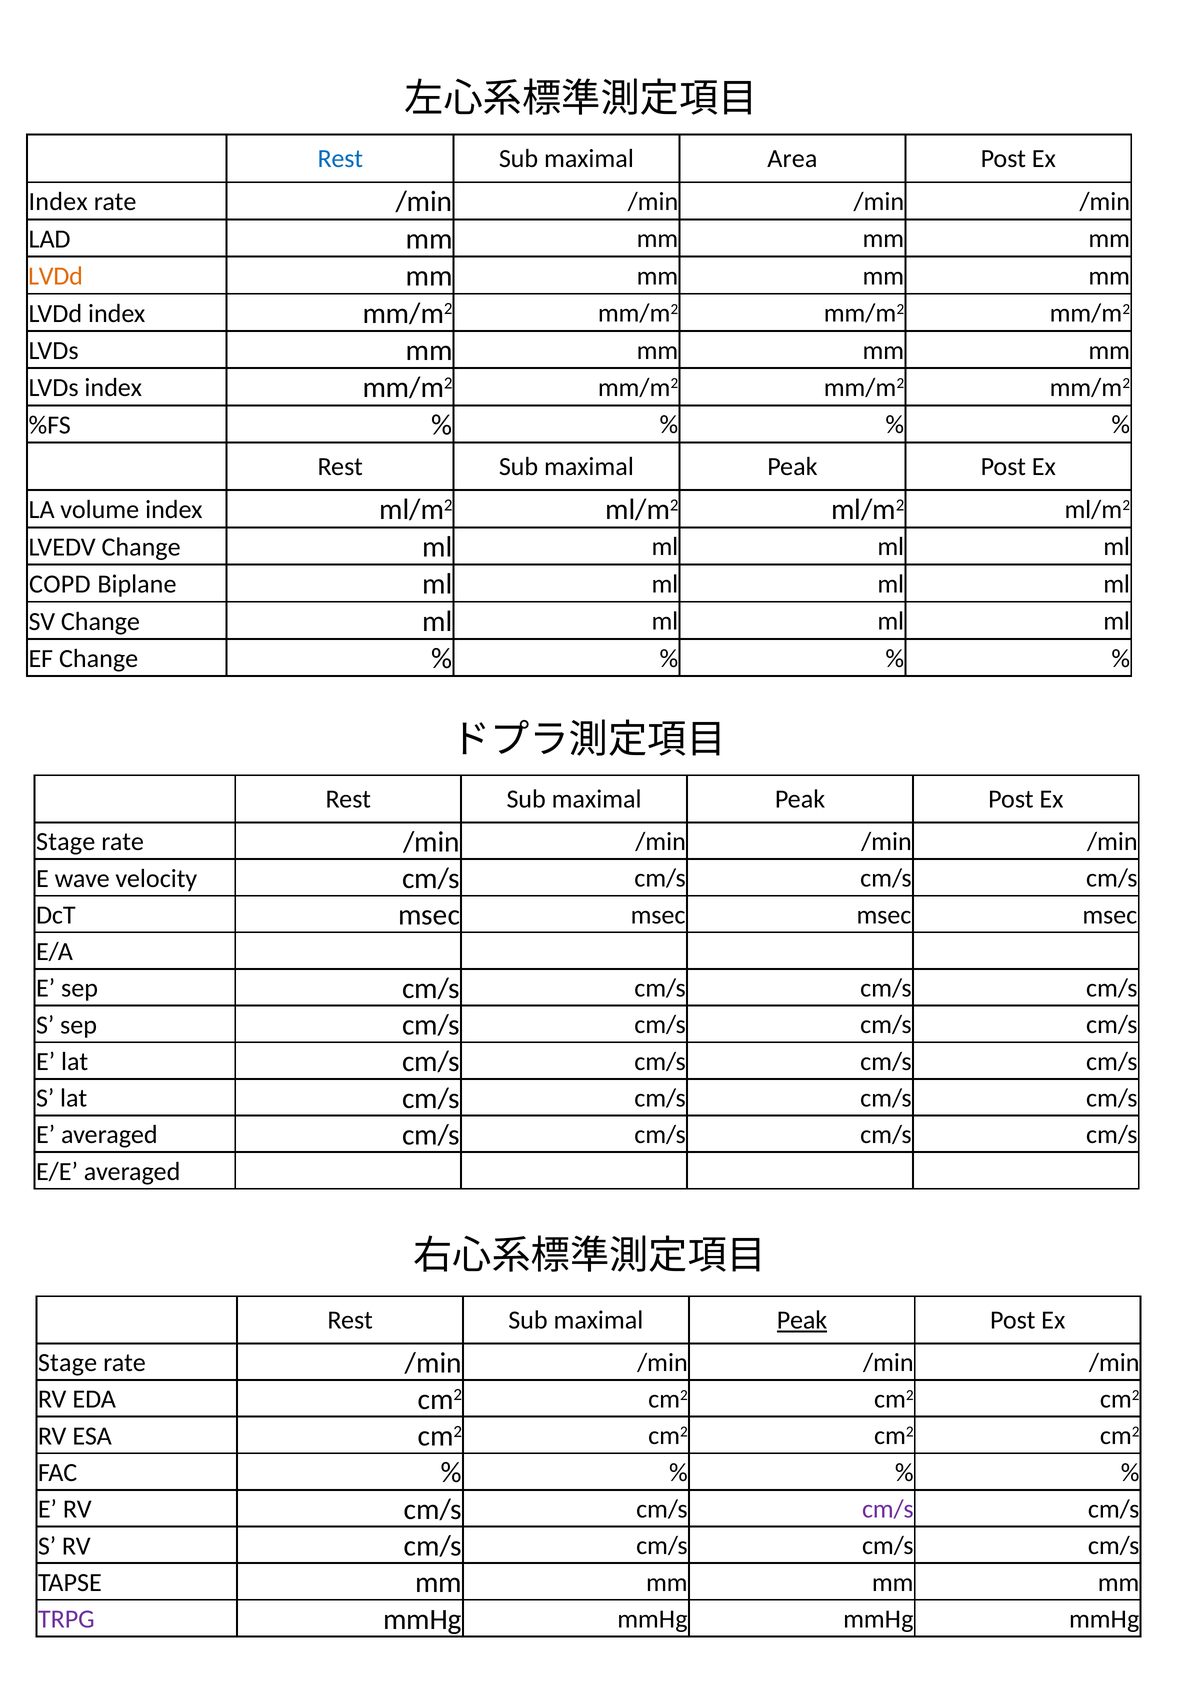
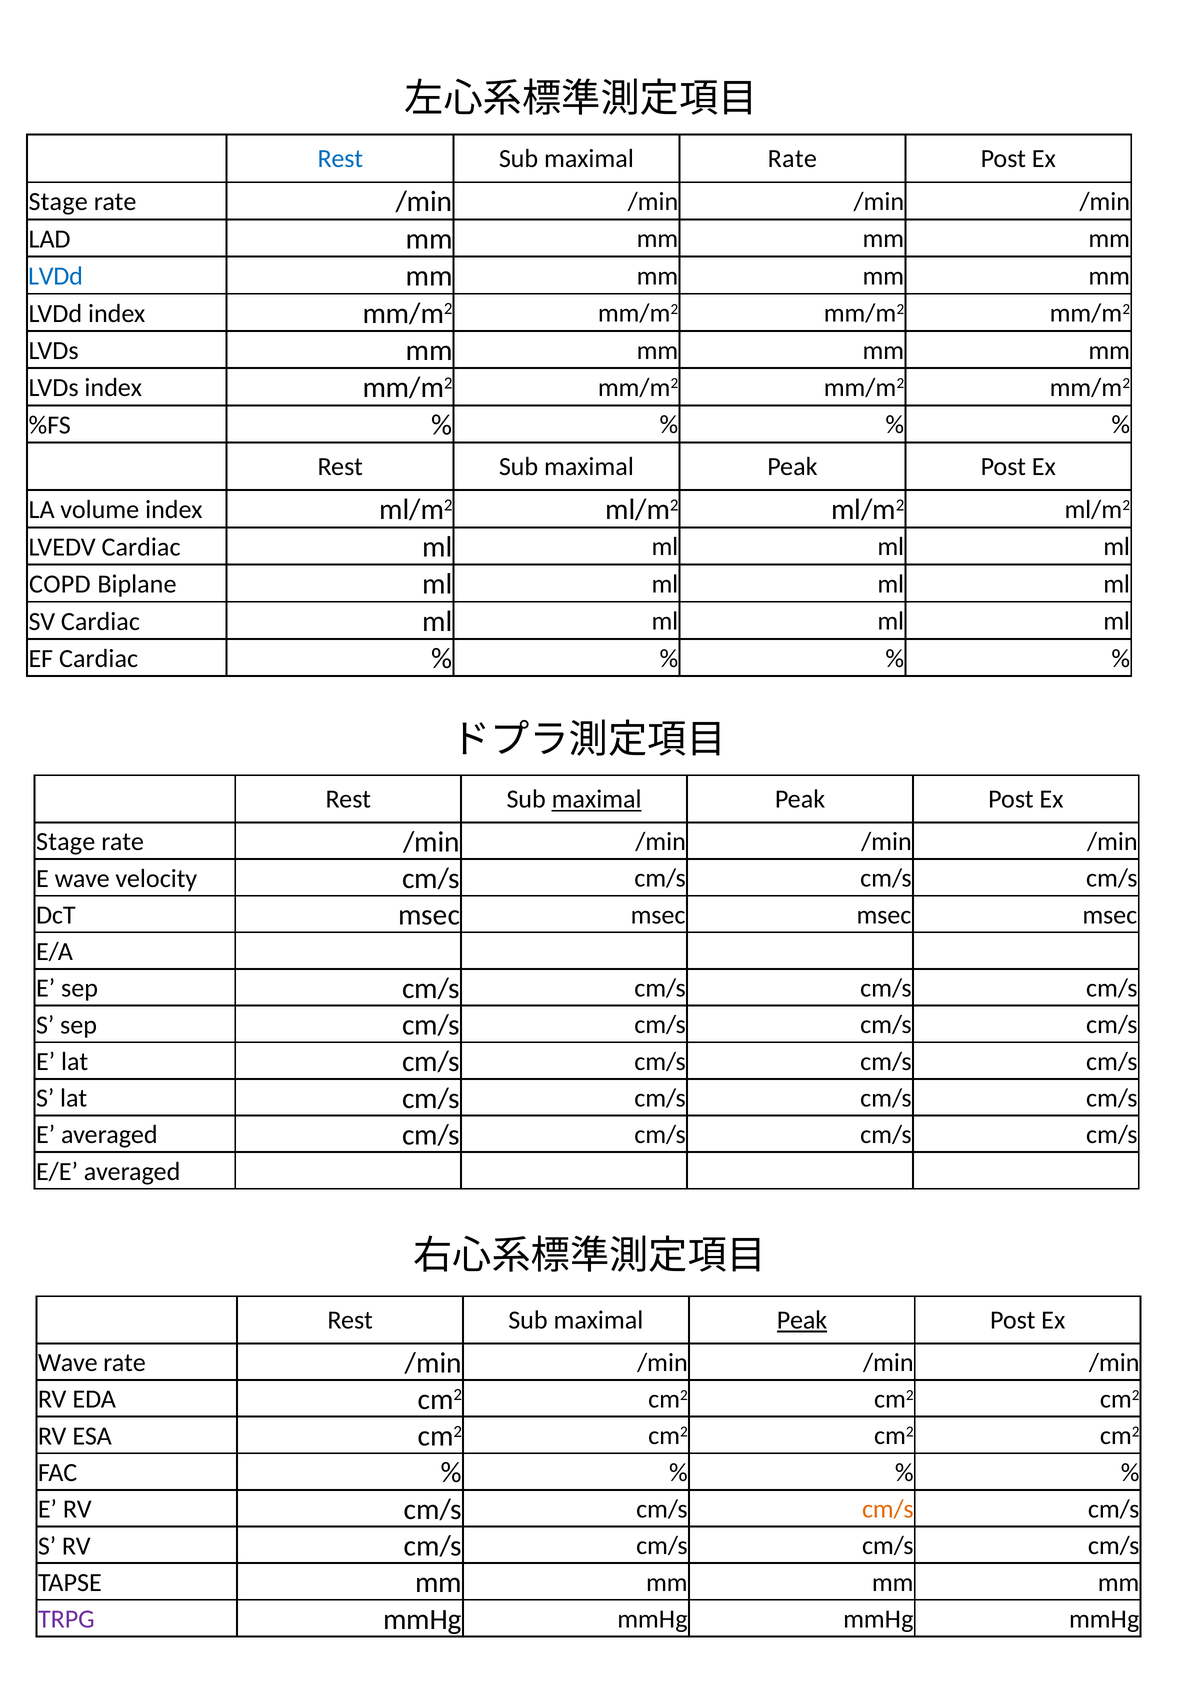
maximal Area: Area -> Rate (792, 159)
Index: Index -> Stage (58, 202)
LVDd colour: orange -> blue (56, 276)
LVEDV Change: Change -> Cardiac (141, 547)
SV Change: Change -> Cardiac (100, 621)
EF Change: Change -> Cardiac (99, 659)
maximal underline: none -> present (597, 799)
Stage: Stage -> Wave (68, 1363)
cm/s colour: purple -> orange (888, 1509)
